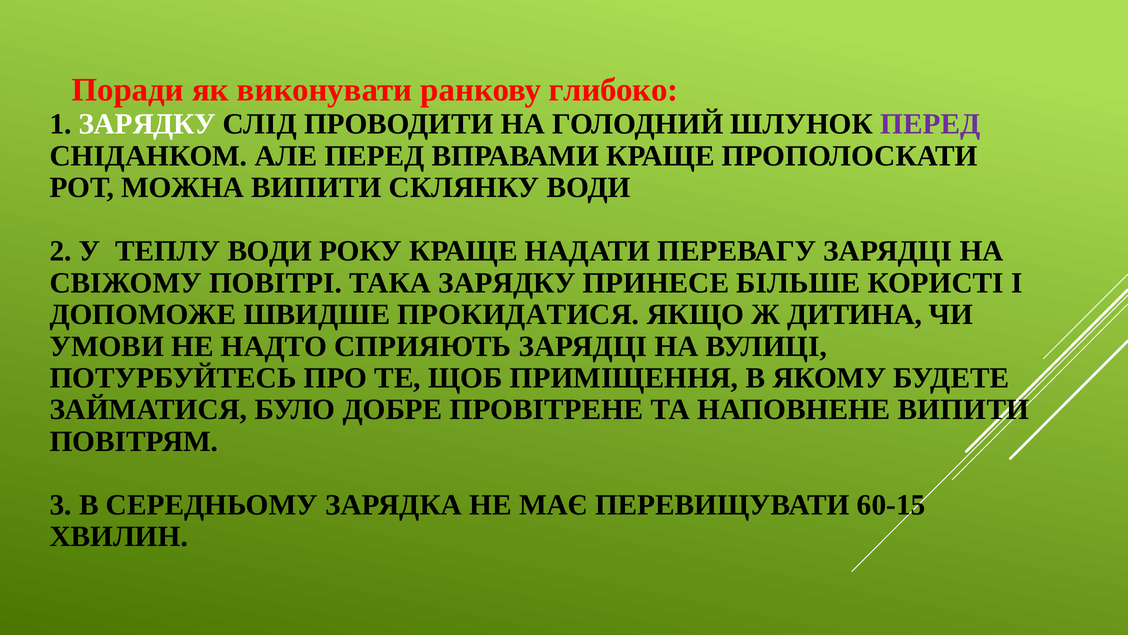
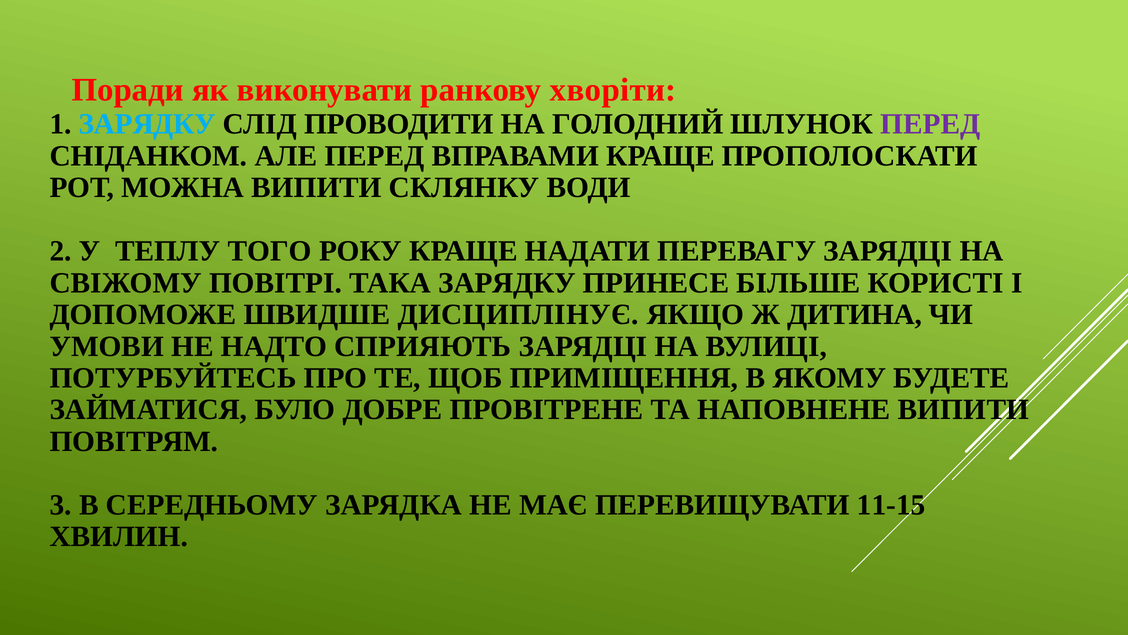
глибоко: глибоко -> хворіти (613, 90)
ЗАРЯДКУ colour: white -> light blue (147, 124)
ТЕПЛУ ВОДИ: ВОДИ -> ТОГО (270, 251)
ПРОКИДАТИСЯ: ПРОКИДАТИСЯ -> ДИСЦИПЛІНУЄ (518, 314)
60-15: 60-15 -> 11-15 (891, 505)
